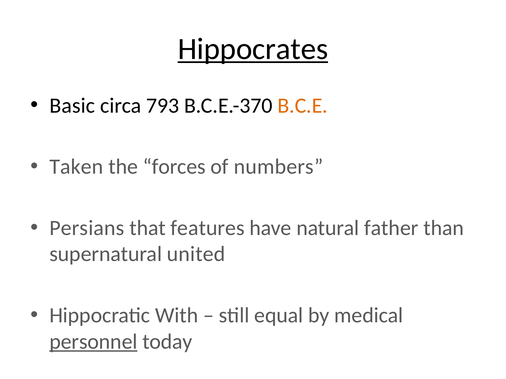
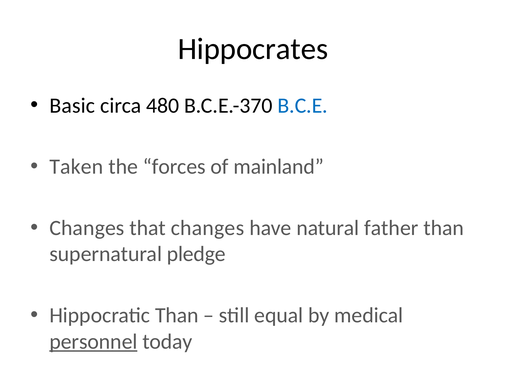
Hippocrates underline: present -> none (253, 49)
793: 793 -> 480 (163, 106)
B.C.E colour: orange -> blue (303, 106)
numbers: numbers -> mainland (279, 167)
Persians: Persians -> Changes (87, 228)
that features: features -> changes (207, 228)
united: united -> pledge (196, 254)
Hippocratic With: With -> Than (177, 316)
